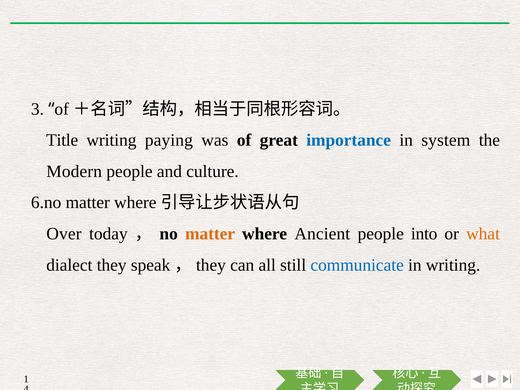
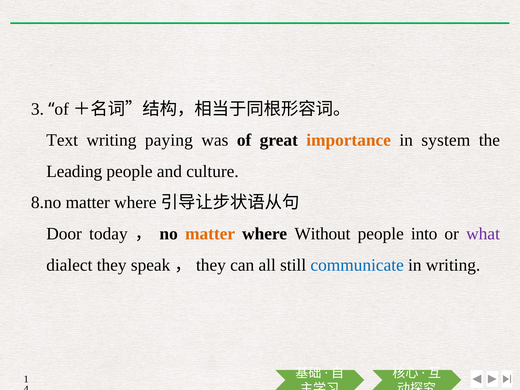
Title: Title -> Text (62, 140)
importance colour: blue -> orange (349, 140)
Modern: Modern -> Leading (74, 171)
6.no: 6.no -> 8.no (46, 203)
Over: Over -> Door (64, 234)
Ancient: Ancient -> Without (322, 234)
what colour: orange -> purple (483, 234)
